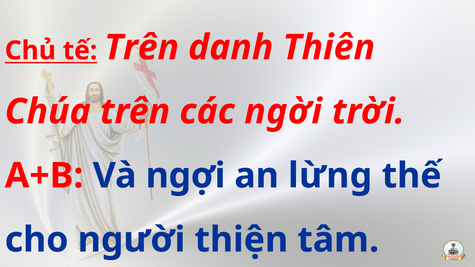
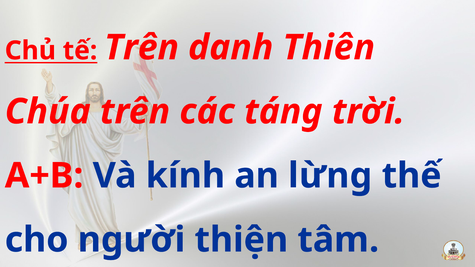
ngời: ngời -> táng (283, 112)
ngợi: ngợi -> kính (185, 176)
